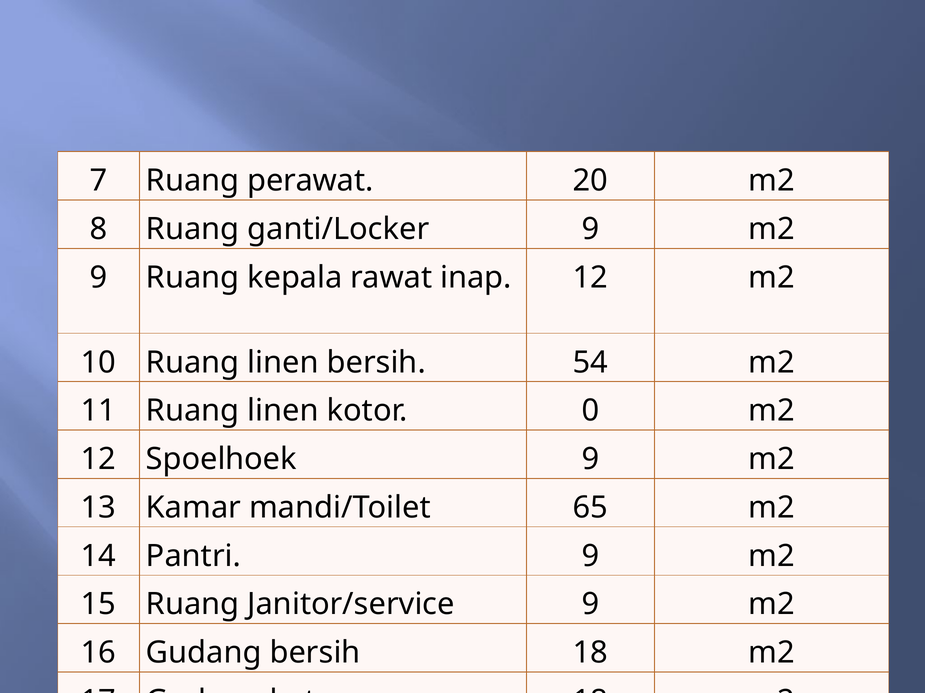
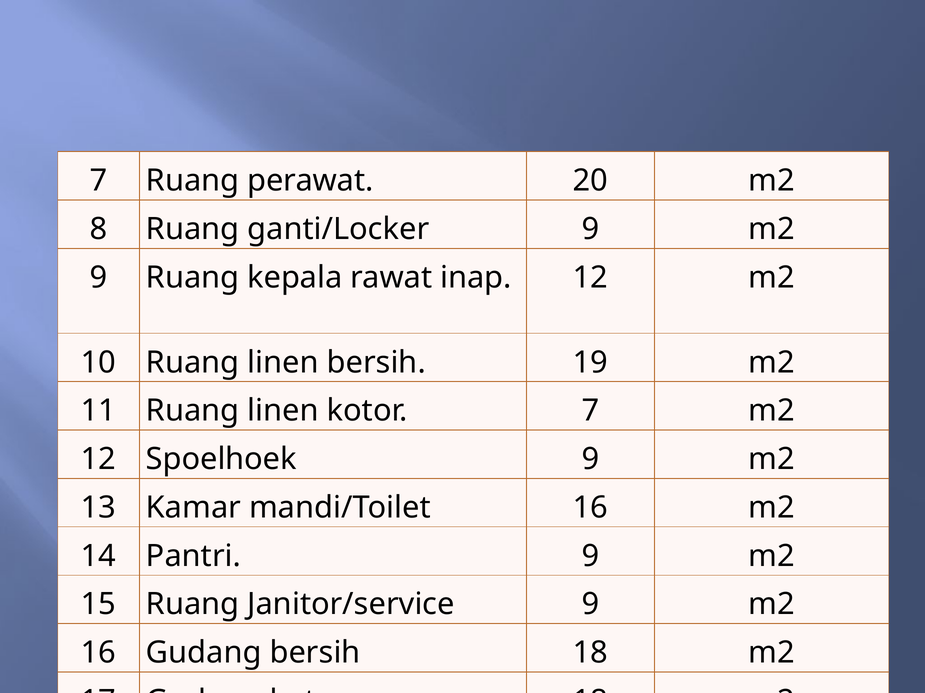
54: 54 -> 19 (590, 363)
kotor 0: 0 -> 7 (591, 411)
mandi/Toilet 65: 65 -> 16 (590, 508)
